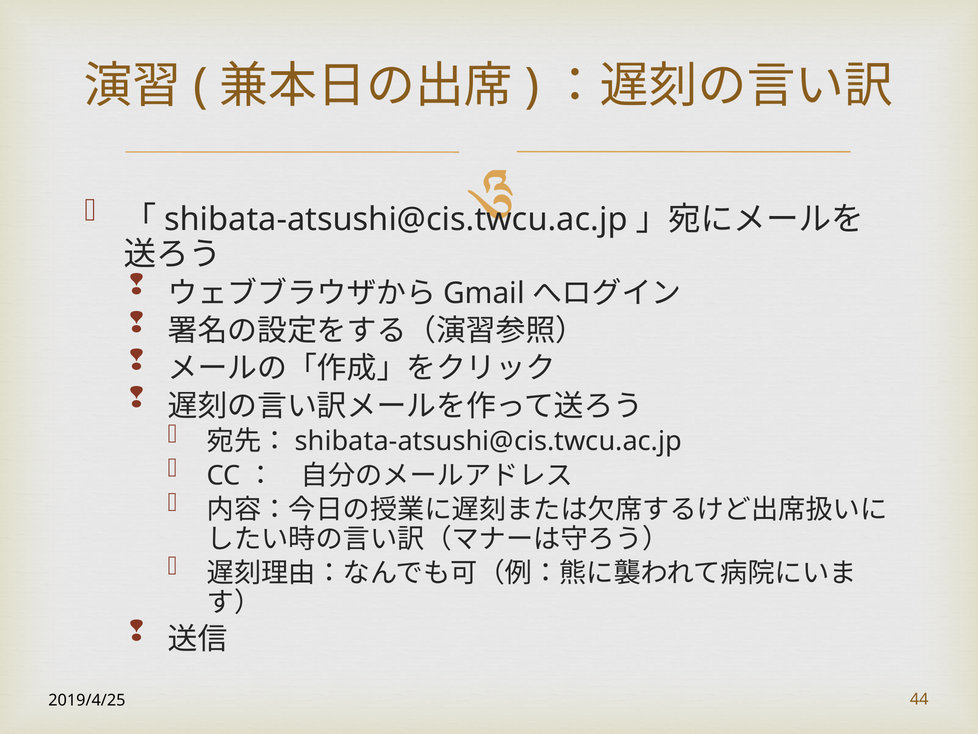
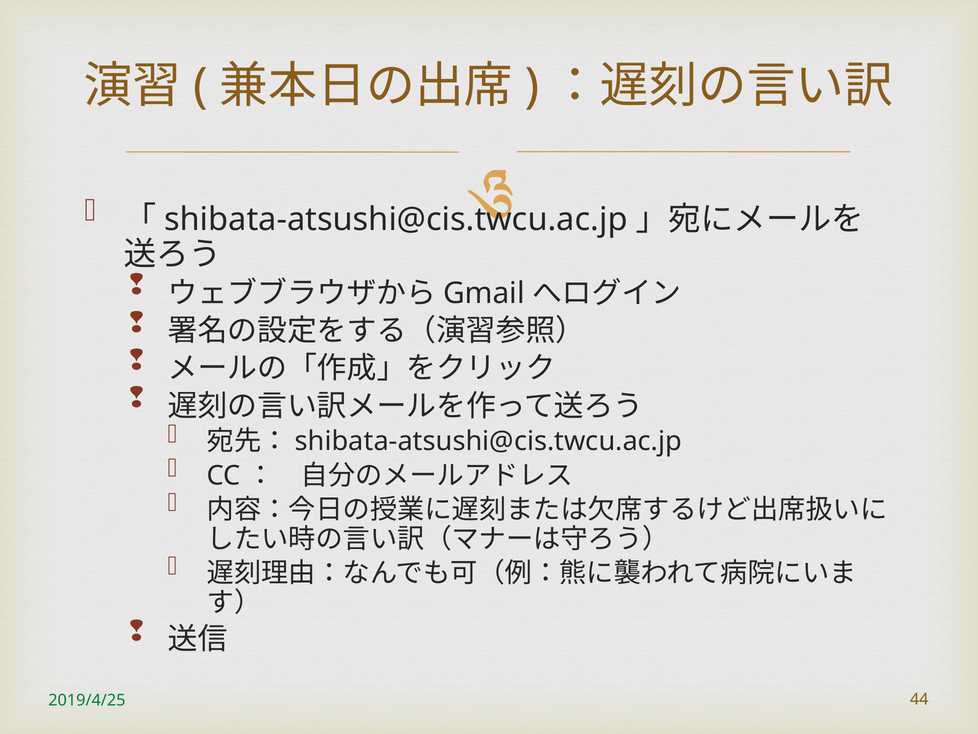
2019/4/25 colour: black -> green (87, 700)
